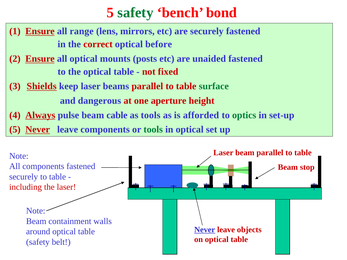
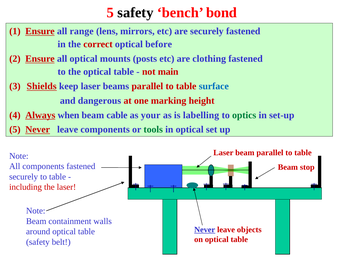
safety colour: green -> black (135, 13)
unaided: unaided -> clothing (209, 59)
fixed: fixed -> main (168, 72)
surface colour: green -> blue (214, 86)
aperture: aperture -> marking (169, 101)
pulse: pulse -> when (68, 115)
as tools: tools -> your (151, 115)
afforded: afforded -> labelling (201, 115)
